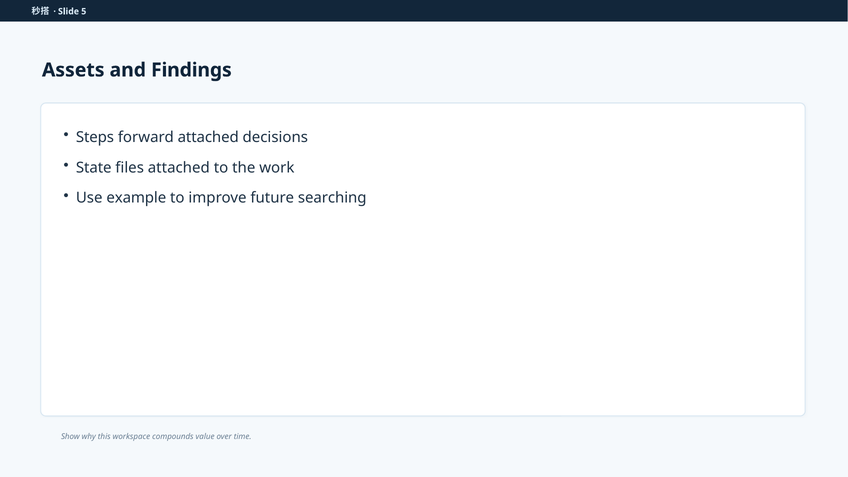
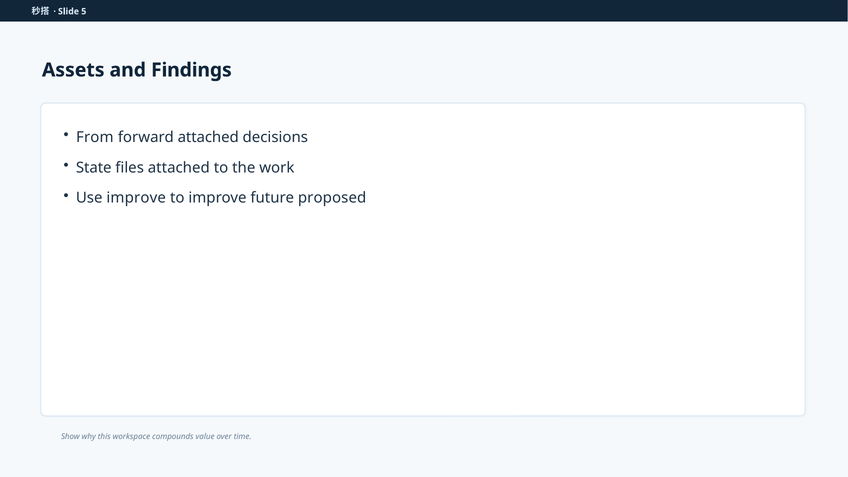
Steps: Steps -> From (95, 137)
Use example: example -> improve (136, 198)
searching: searching -> proposed (332, 198)
